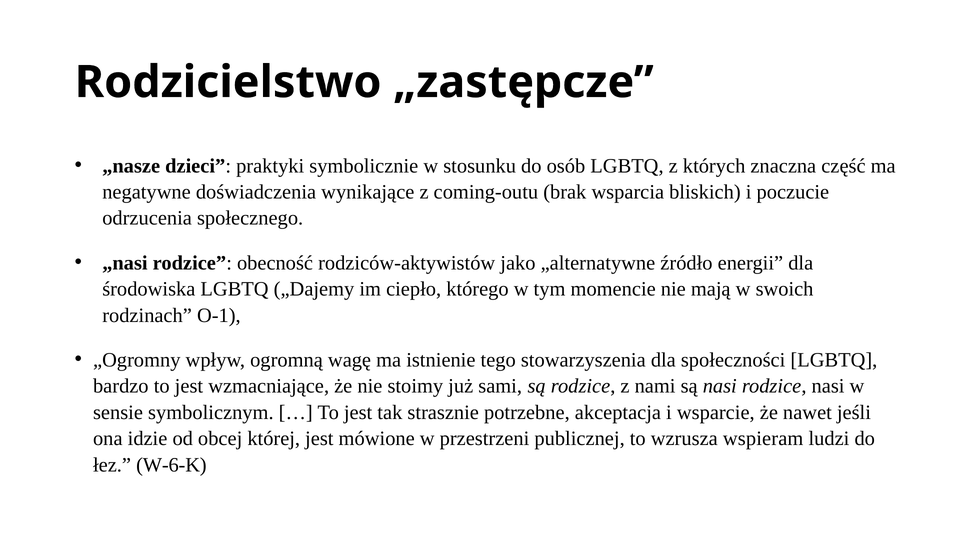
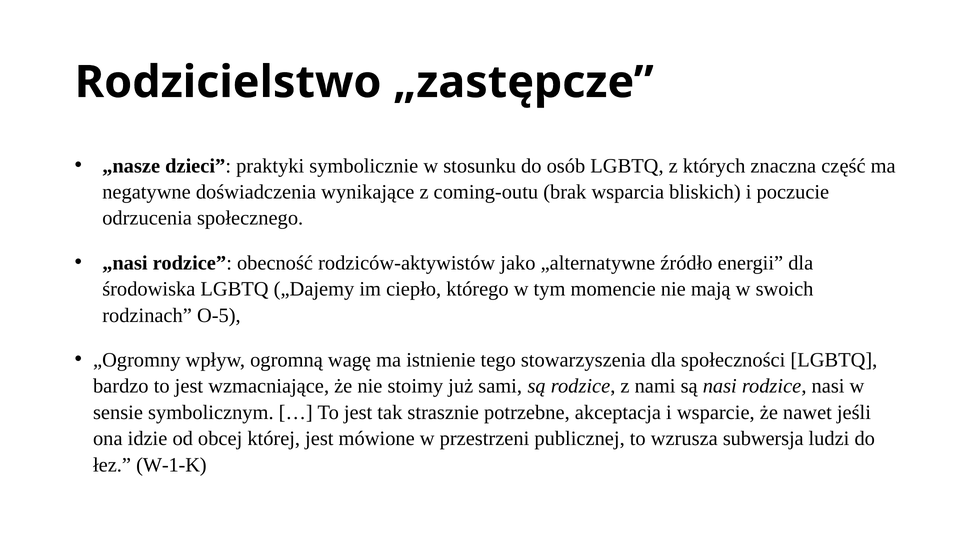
O-1: O-1 -> O-5 (219, 315)
wspieram: wspieram -> subwersja (763, 439)
W-6-K: W-6-K -> W-1-K (171, 465)
